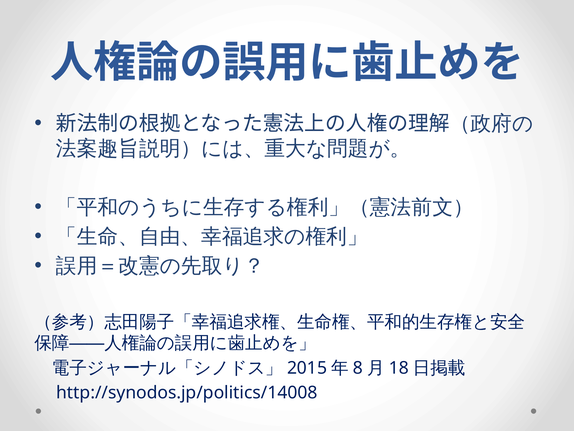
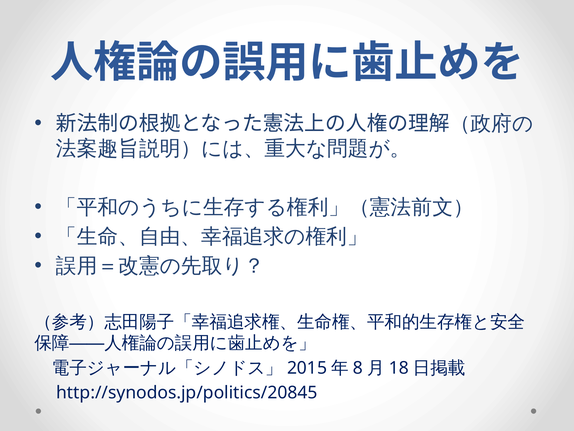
http://synodos.jp/politics/14008: http://synodos.jp/politics/14008 -> http://synodos.jp/politics/20845 (187, 392)
